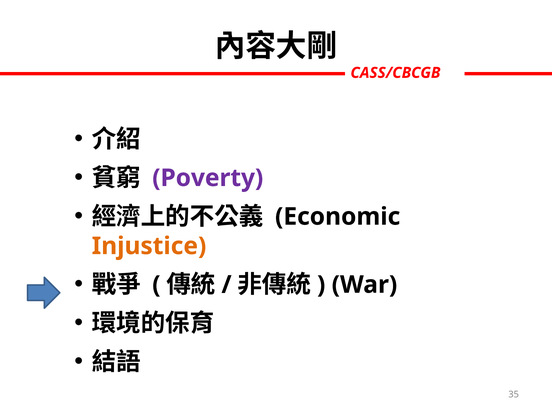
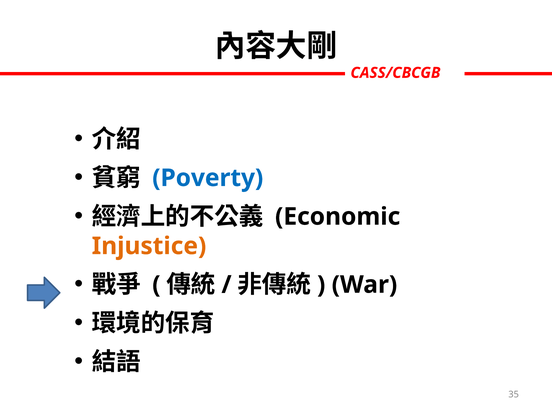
Poverty colour: purple -> blue (208, 178)
